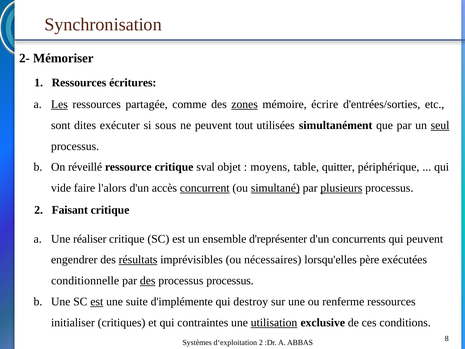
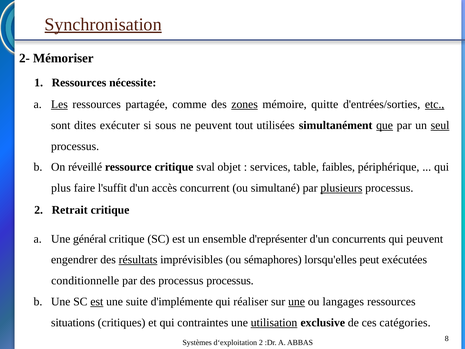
Synchronisation underline: none -> present (103, 25)
écritures: écritures -> nécessite (133, 83)
écrire: écrire -> quitte (325, 104)
etc underline: none -> present (435, 104)
que underline: none -> present (385, 125)
moyens: moyens -> services (270, 167)
quitter: quitter -> faibles (338, 167)
vide: vide -> plus (61, 188)
l'alors: l'alors -> l'suffit (112, 188)
concurrent underline: present -> none (205, 188)
simultané underline: present -> none (275, 188)
Faisant: Faisant -> Retrait (70, 210)
réaliser: réaliser -> général (90, 239)
nécessaires: nécessaires -> sémaphores (273, 260)
père: père -> peut (369, 260)
des underline: present -> none (148, 281)
destroy: destroy -> réaliser (251, 301)
une underline: none -> present (297, 301)
renferme: renferme -> langages (343, 301)
initialiser: initialiser -> situations (73, 322)
conditions: conditions -> catégories (405, 322)
